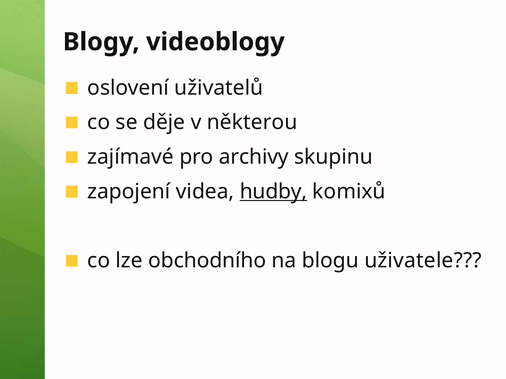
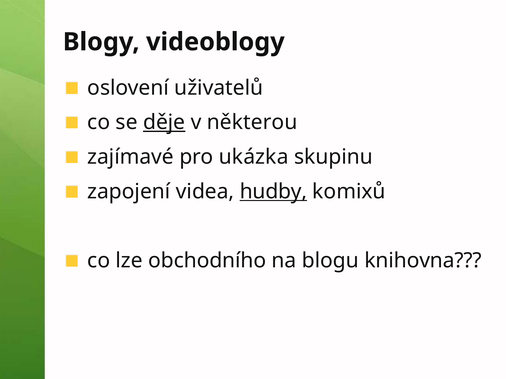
děje underline: none -> present (164, 123)
archivy: archivy -> ukázka (254, 157)
uživatele: uživatele -> knihovna (423, 261)
